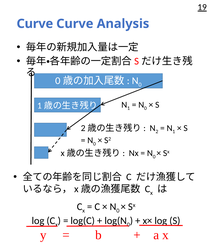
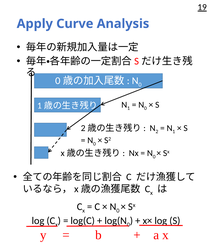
Curve: Curve -> Apply (35, 24)
